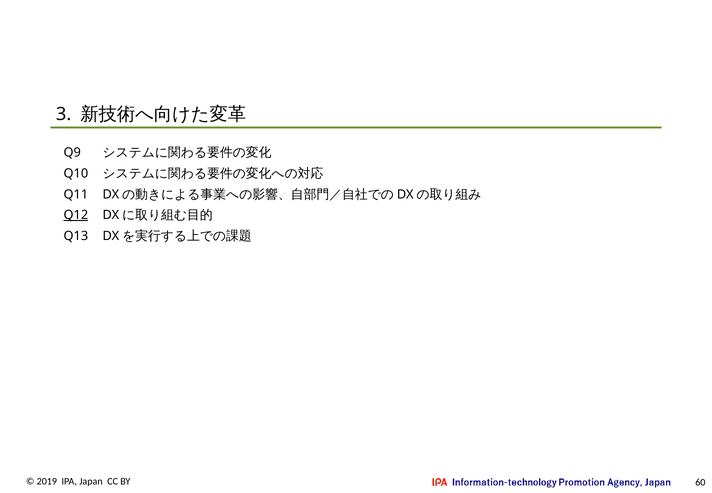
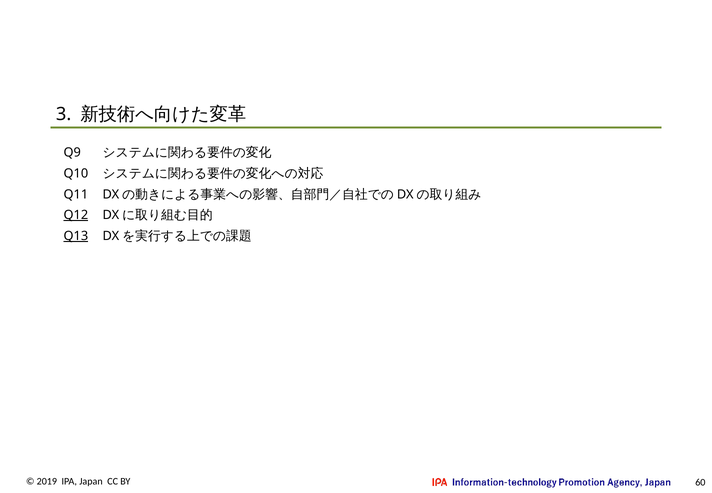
Q13 underline: none -> present (76, 236)
